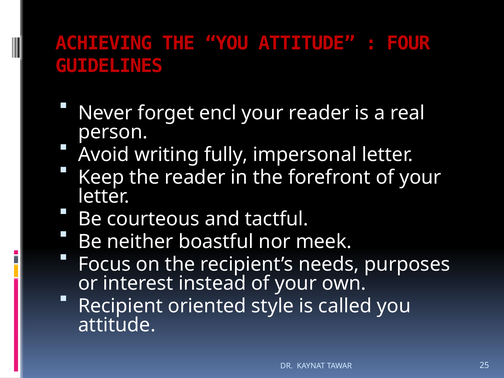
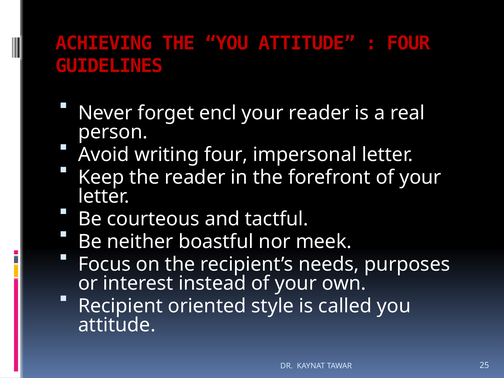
writing fully: fully -> four (226, 155)
